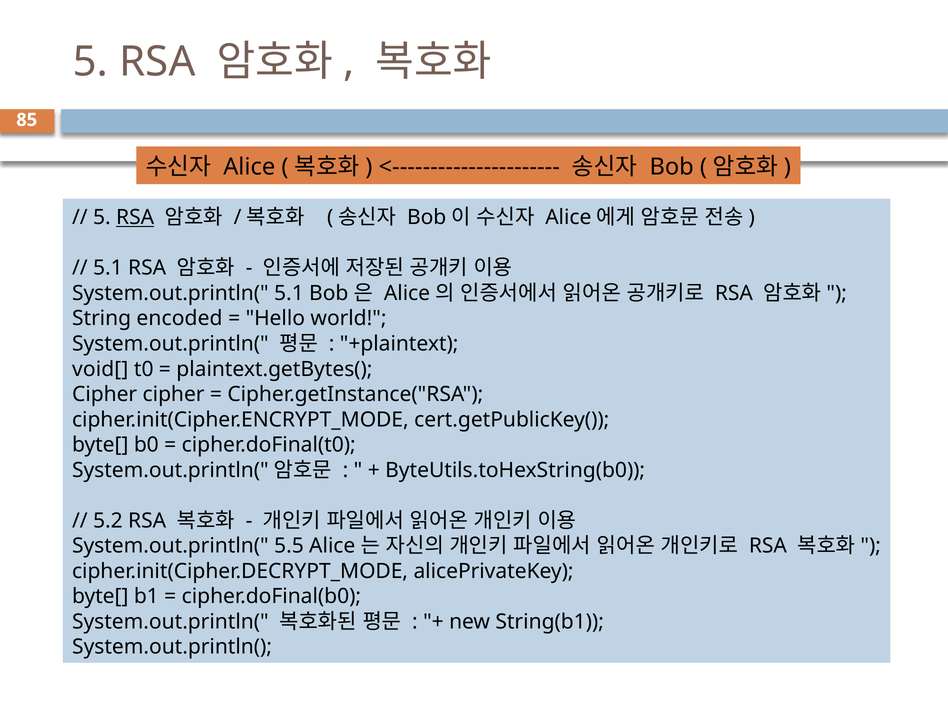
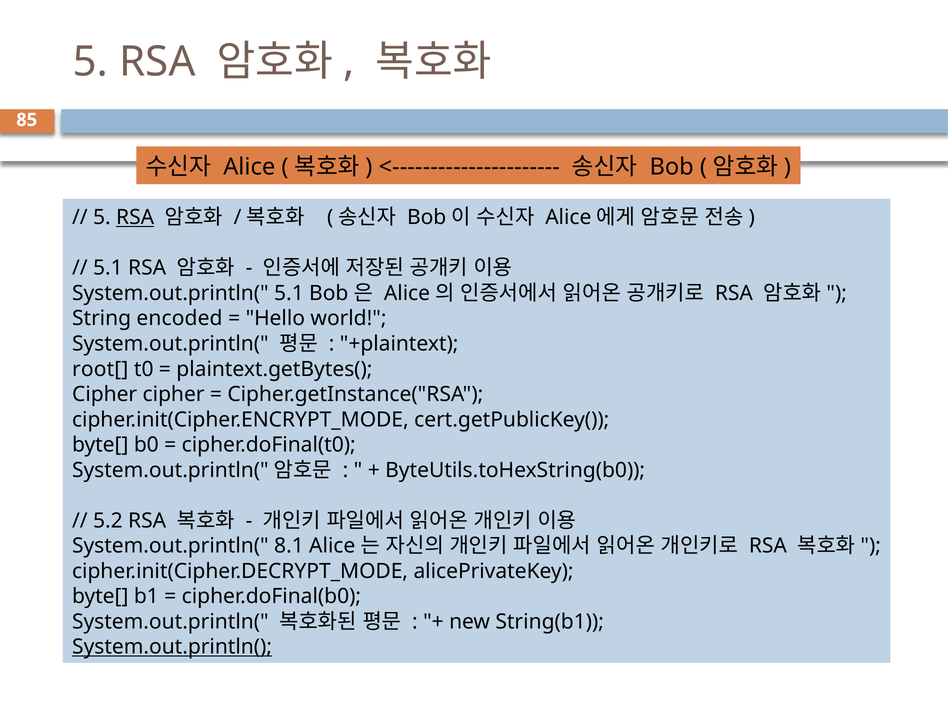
void[: void[ -> root[ (100, 369)
5.5: 5.5 -> 8.1 (289, 546)
System.out.println( underline: none -> present (172, 647)
